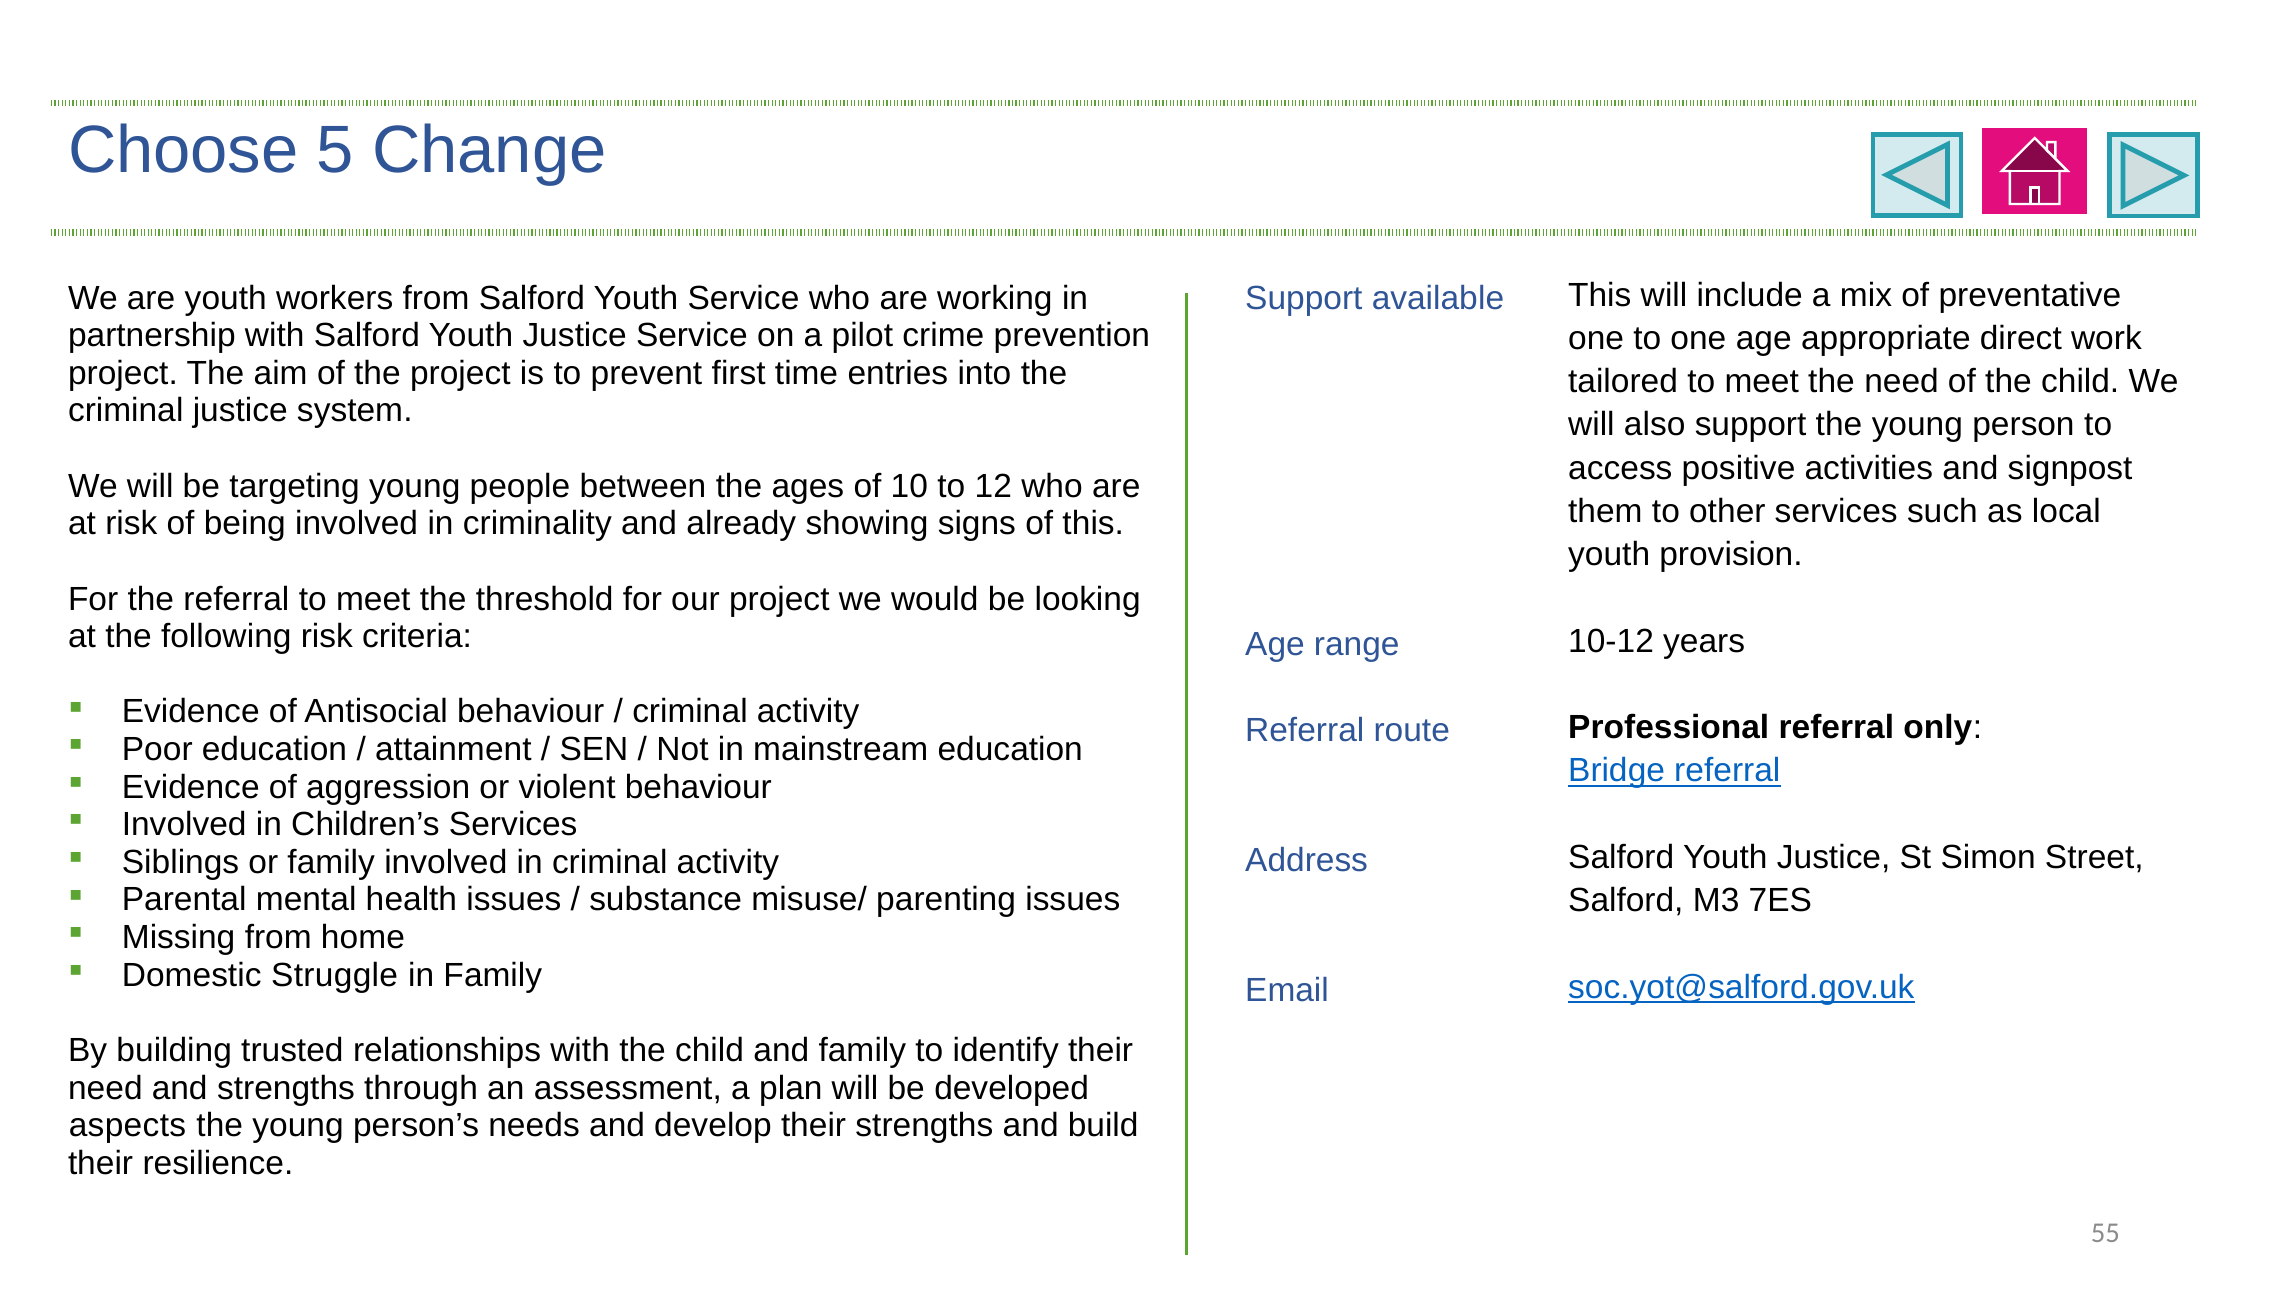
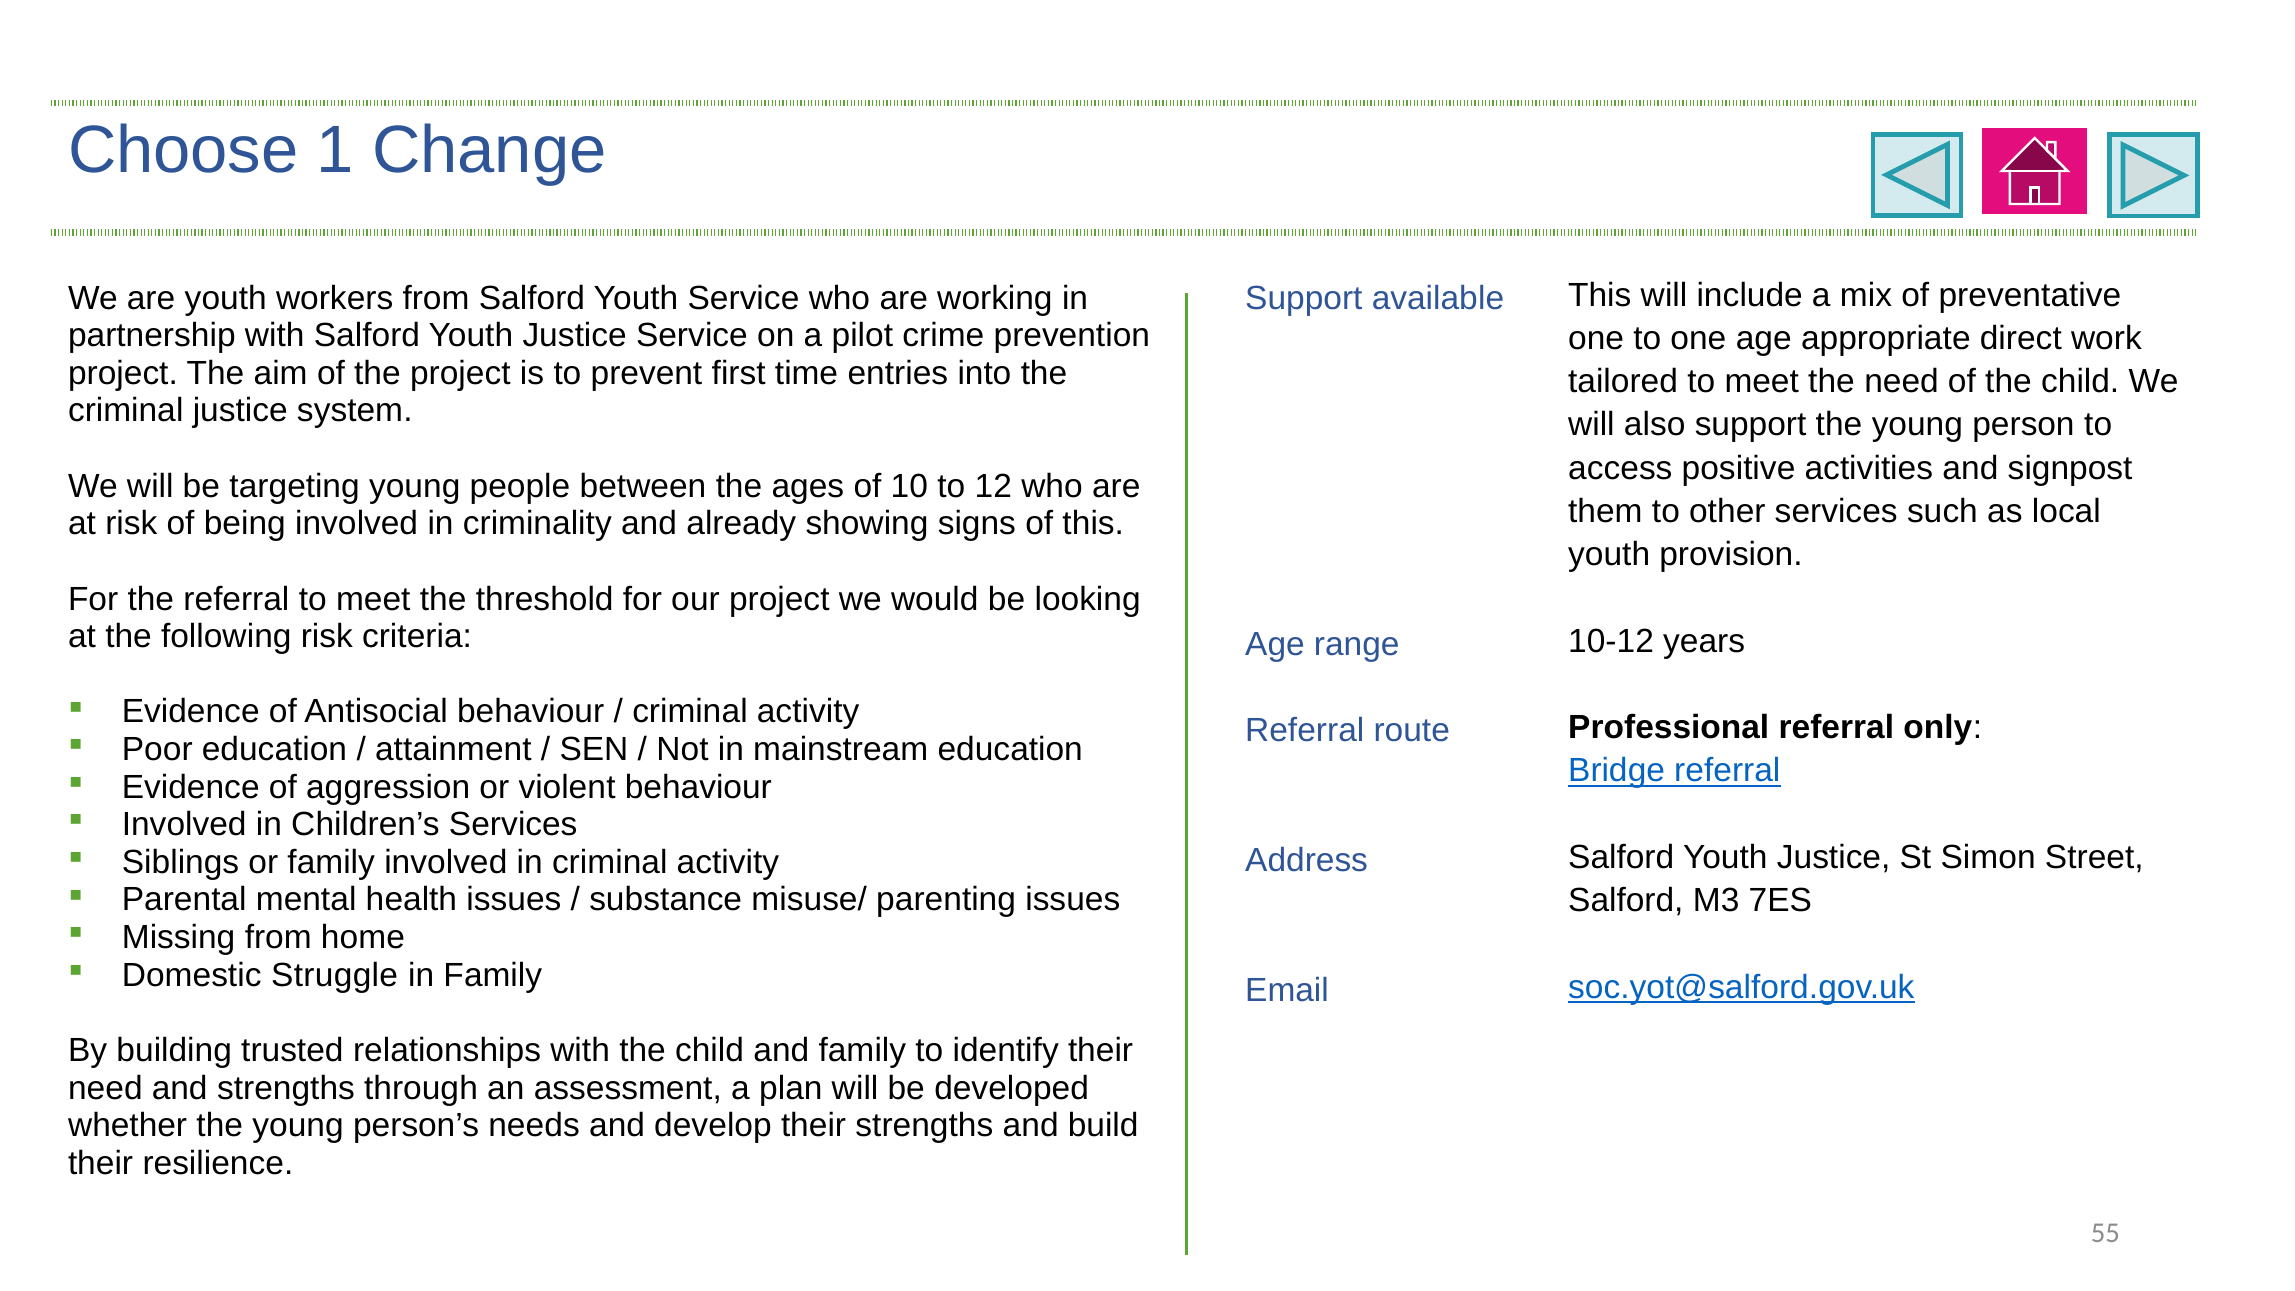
5: 5 -> 1 (335, 150)
aspects: aspects -> whether (128, 1126)
